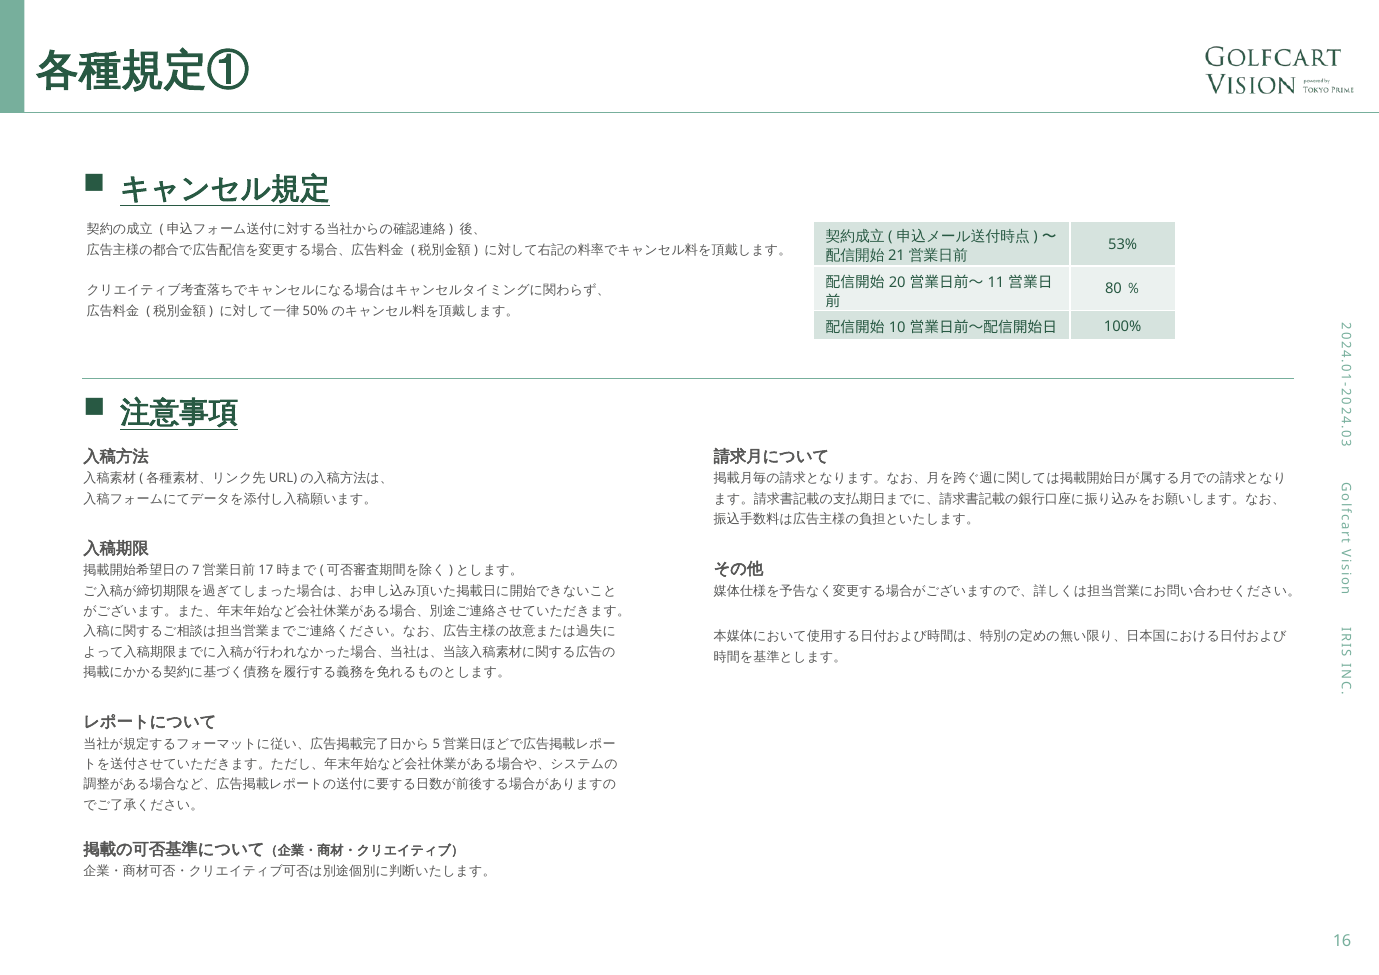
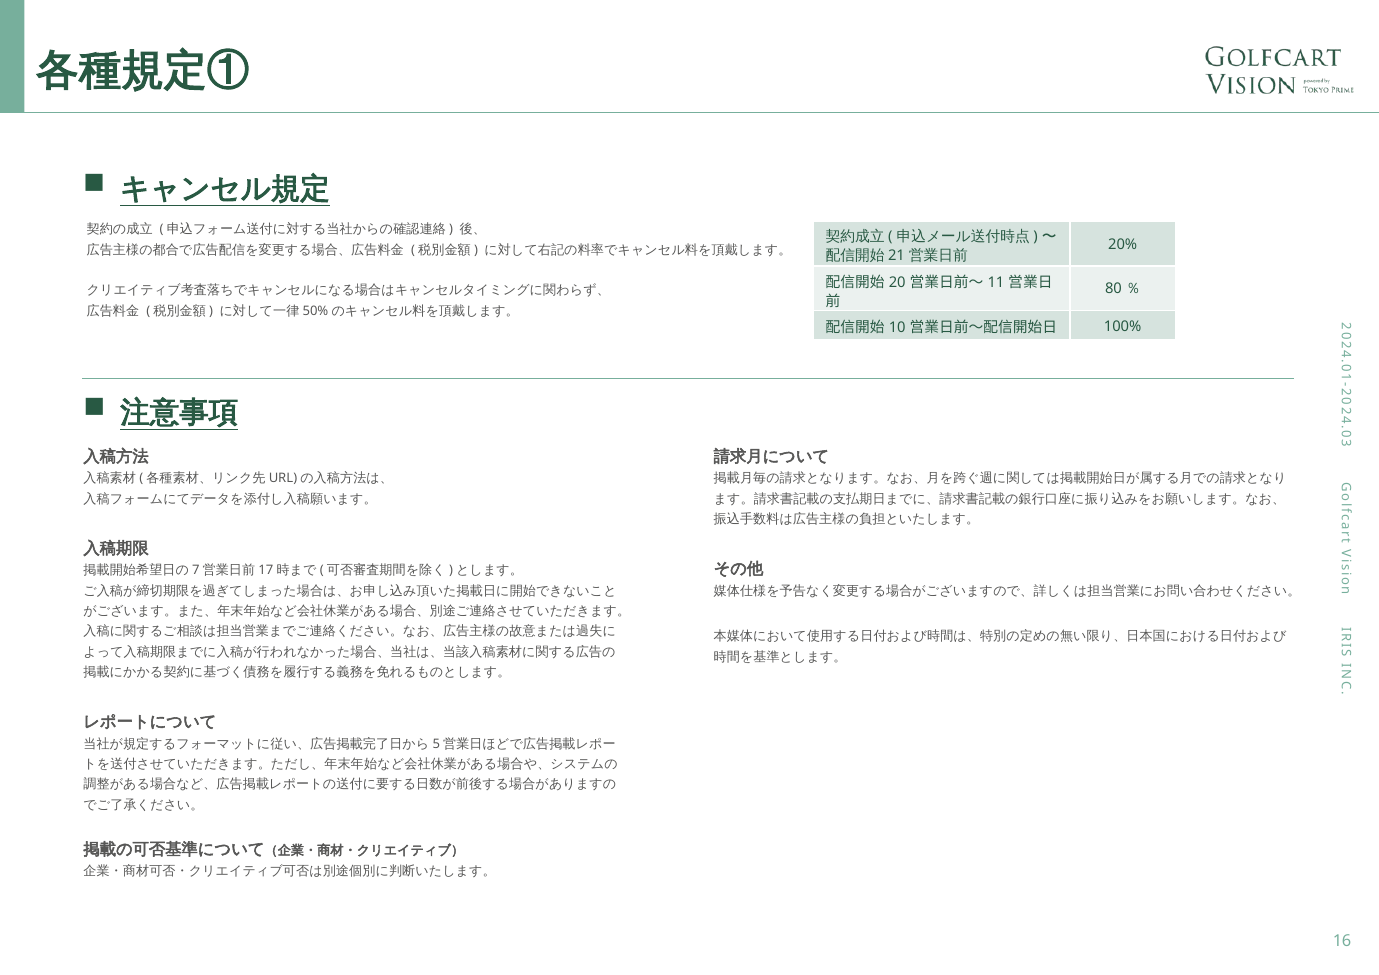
53%: 53% -> 20% (1123, 244)
